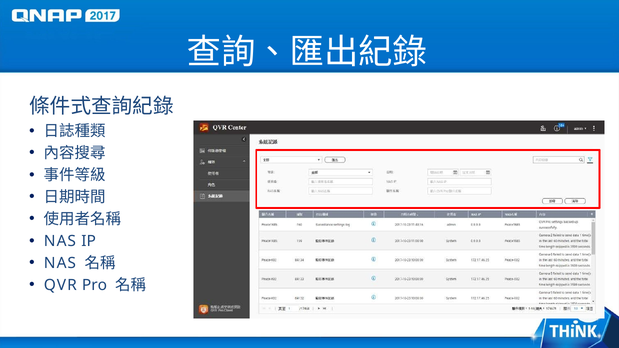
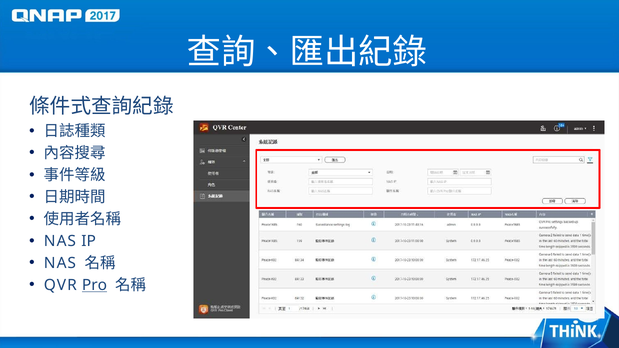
Pro underline: none -> present (95, 285)
